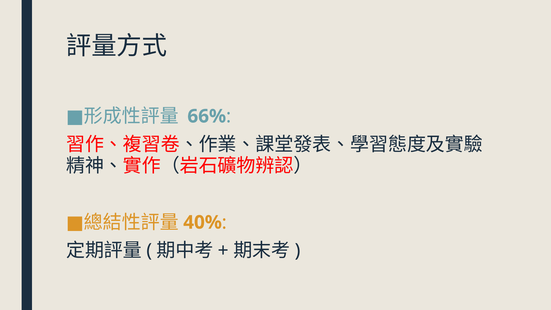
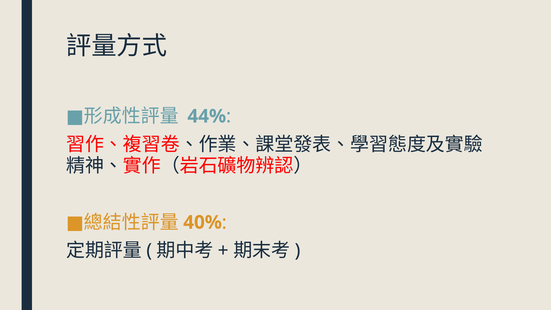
66%: 66% -> 44% (207, 116)
